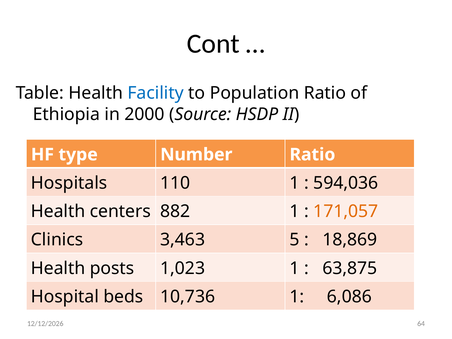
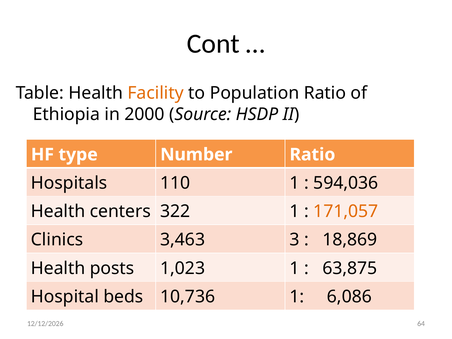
Facility colour: blue -> orange (156, 93)
882: 882 -> 322 (175, 211)
5: 5 -> 3 (295, 240)
